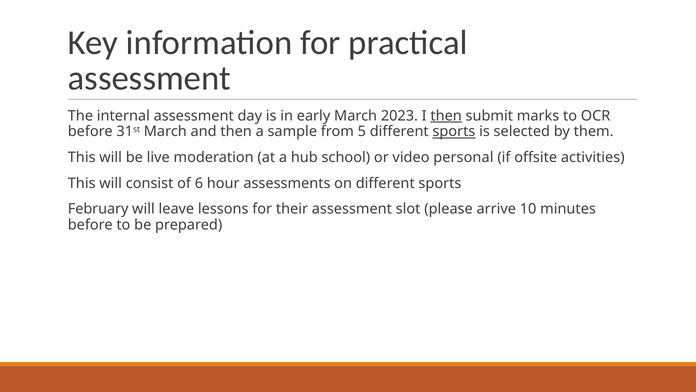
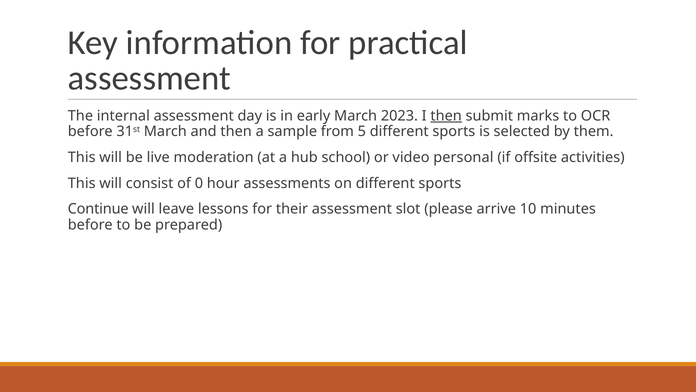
sports underline: present -> none (454, 131)
6: 6 -> 0 (199, 183)
February: February -> Continue (98, 209)
